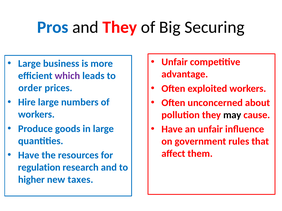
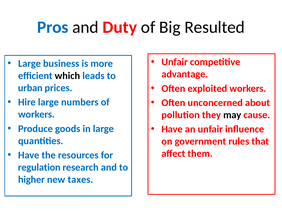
and They: They -> Duty (120, 27)
Securing: Securing -> Resulted (215, 27)
which colour: purple -> black (67, 76)
order: order -> urban (30, 88)
